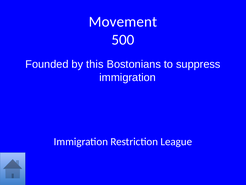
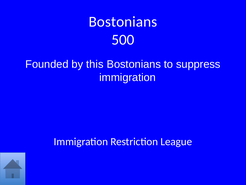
Movement: Movement -> Bostonians (123, 22)
